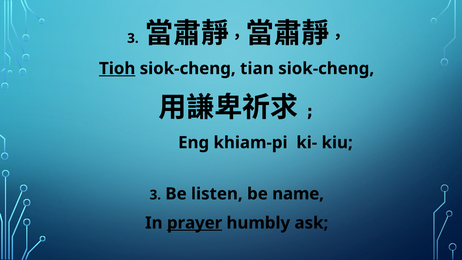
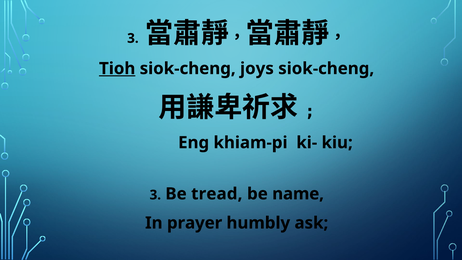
tian: tian -> joys (257, 69)
listen: listen -> tread (217, 194)
prayer underline: present -> none (195, 223)
